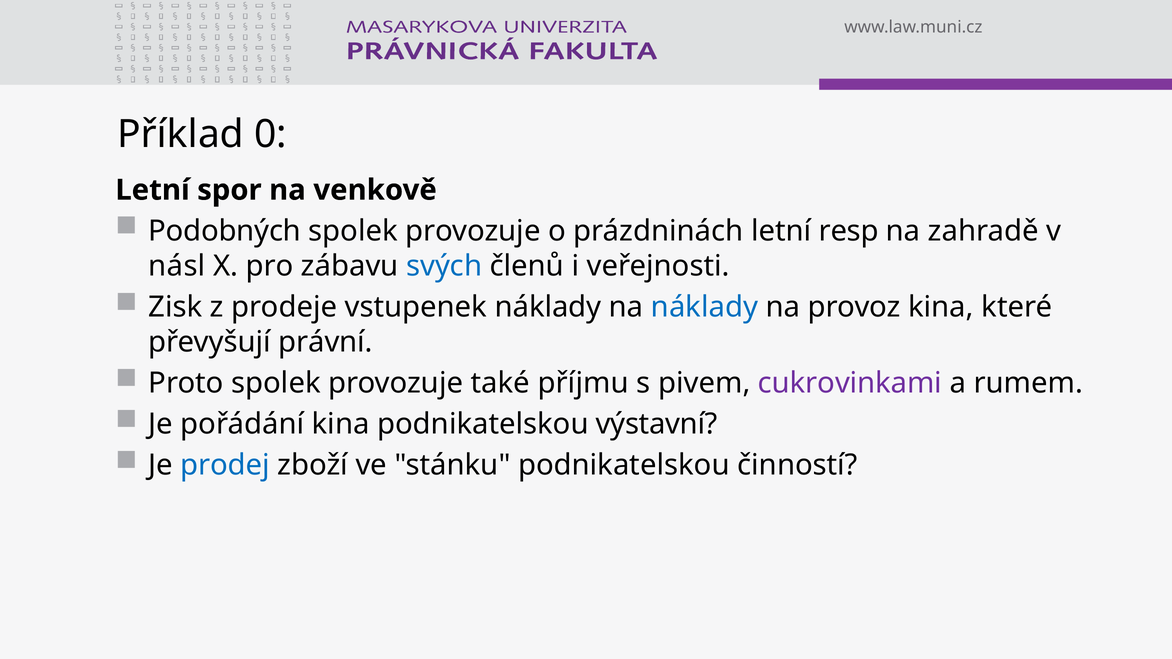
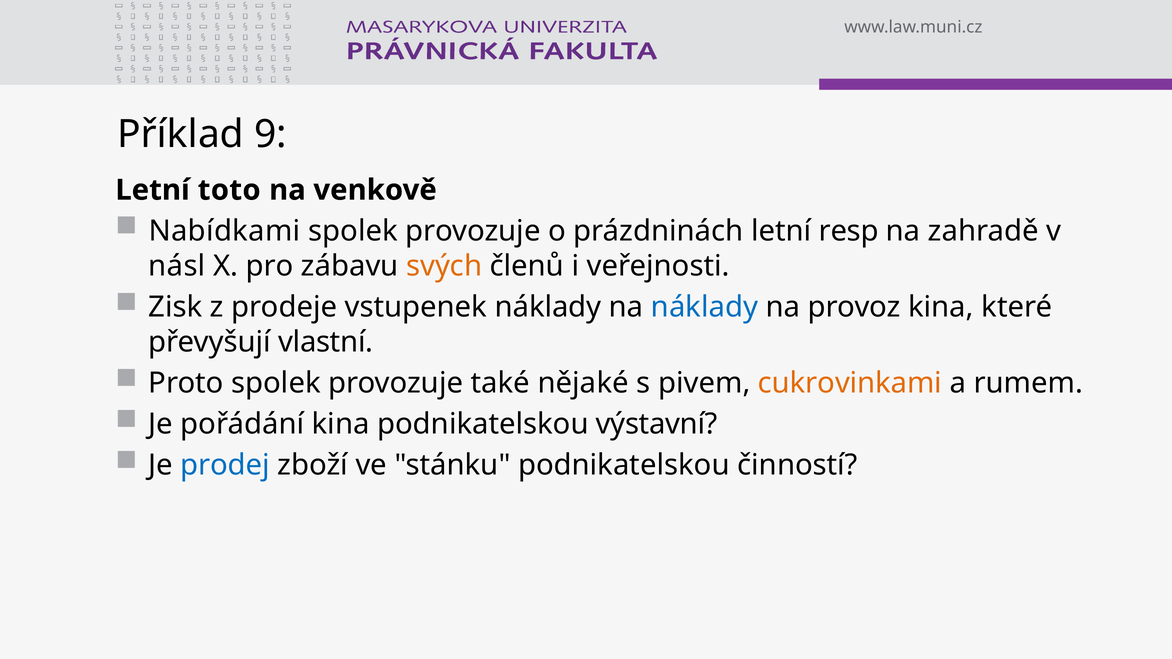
0: 0 -> 9 (270, 134)
spor: spor -> toto (229, 190)
Podobných: Podobných -> Nabídkami (224, 231)
svých colour: blue -> orange (444, 266)
právní: právní -> vlastní (326, 342)
příjmu: příjmu -> nějaké (583, 383)
cukrovinkami colour: purple -> orange (850, 383)
